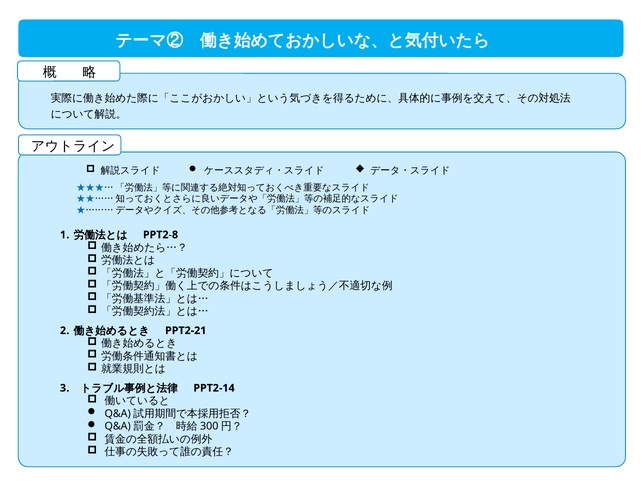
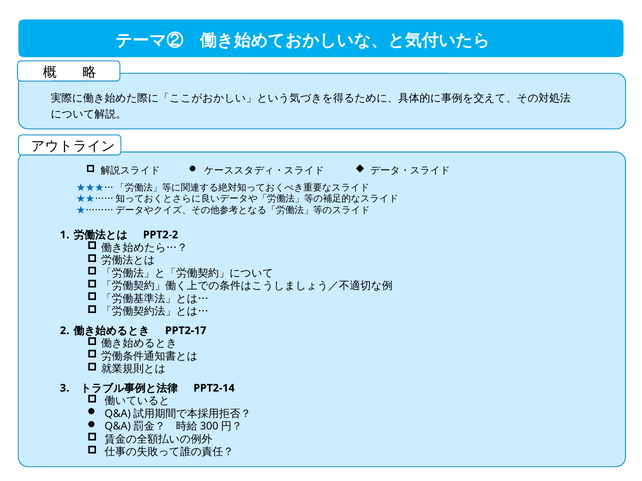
PPT2-8: PPT2-8 -> PPT2-2 (161, 235)
PPT2-21: PPT2-21 -> PPT2-17 (186, 331)
